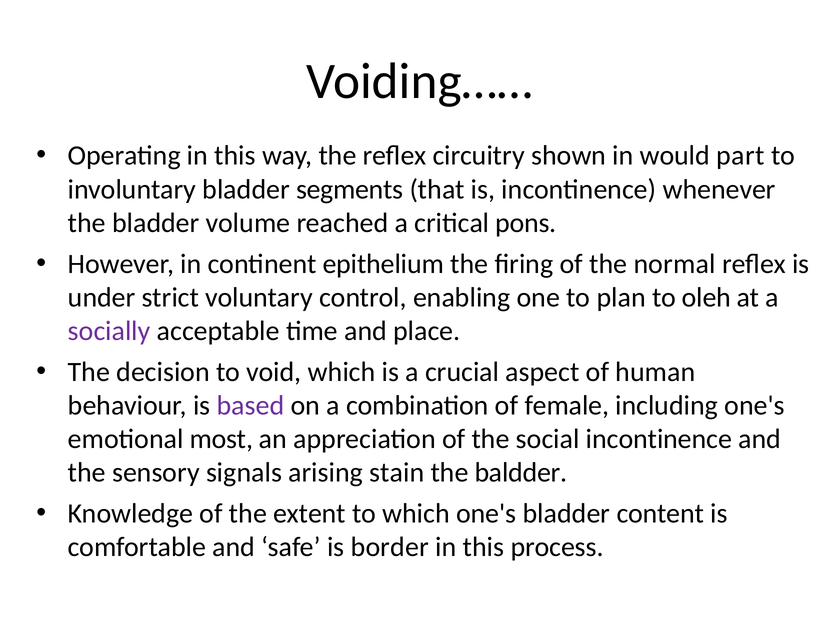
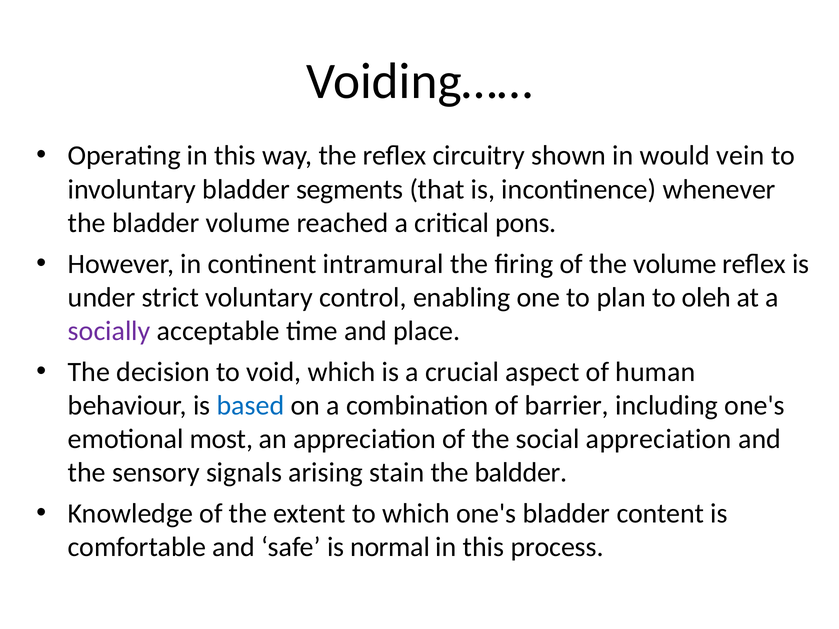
part: part -> vein (740, 156)
epithelium: epithelium -> intramural (383, 264)
the normal: normal -> volume (675, 264)
based colour: purple -> blue (251, 406)
female: female -> barrier (567, 406)
social incontinence: incontinence -> appreciation (659, 439)
border: border -> normal (390, 547)
